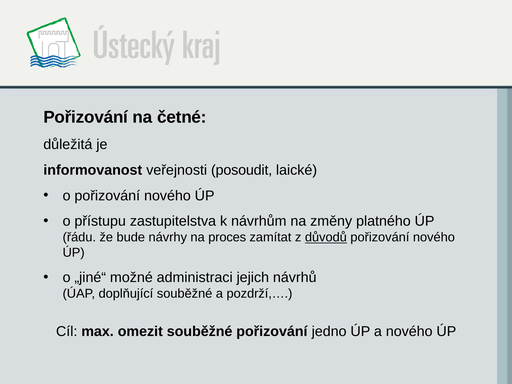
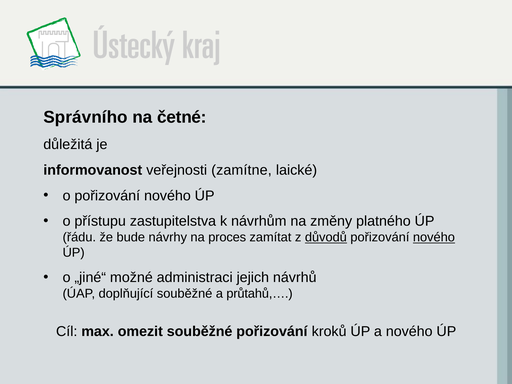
Pořizování: Pořizování -> Správního (86, 117)
posoudit: posoudit -> zamítne (242, 170)
nového underline: none -> present (434, 237)
pozdrží,…: pozdrží,… -> průtahů,… (260, 294)
jedno: jedno -> kroků (329, 331)
